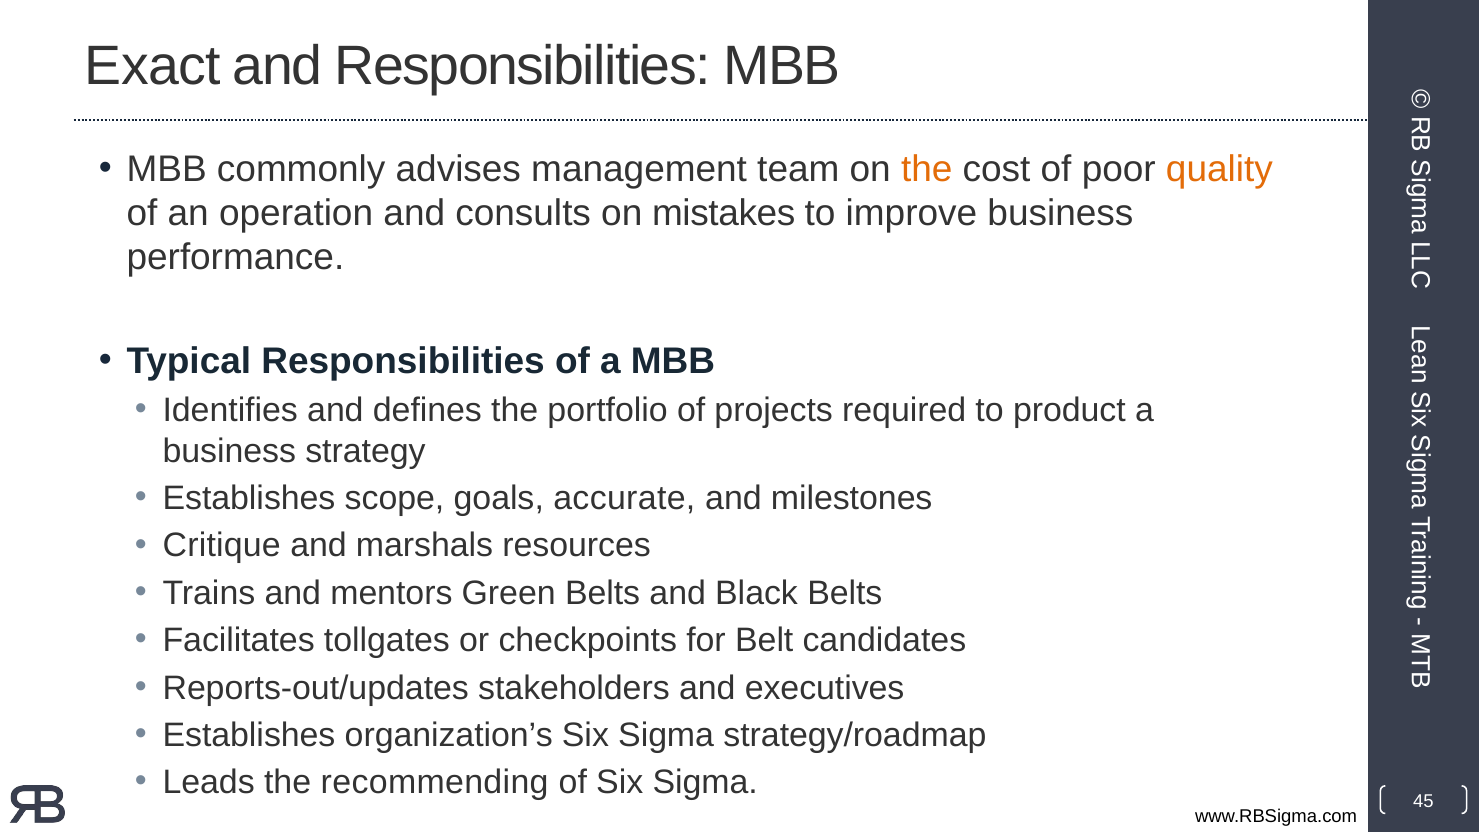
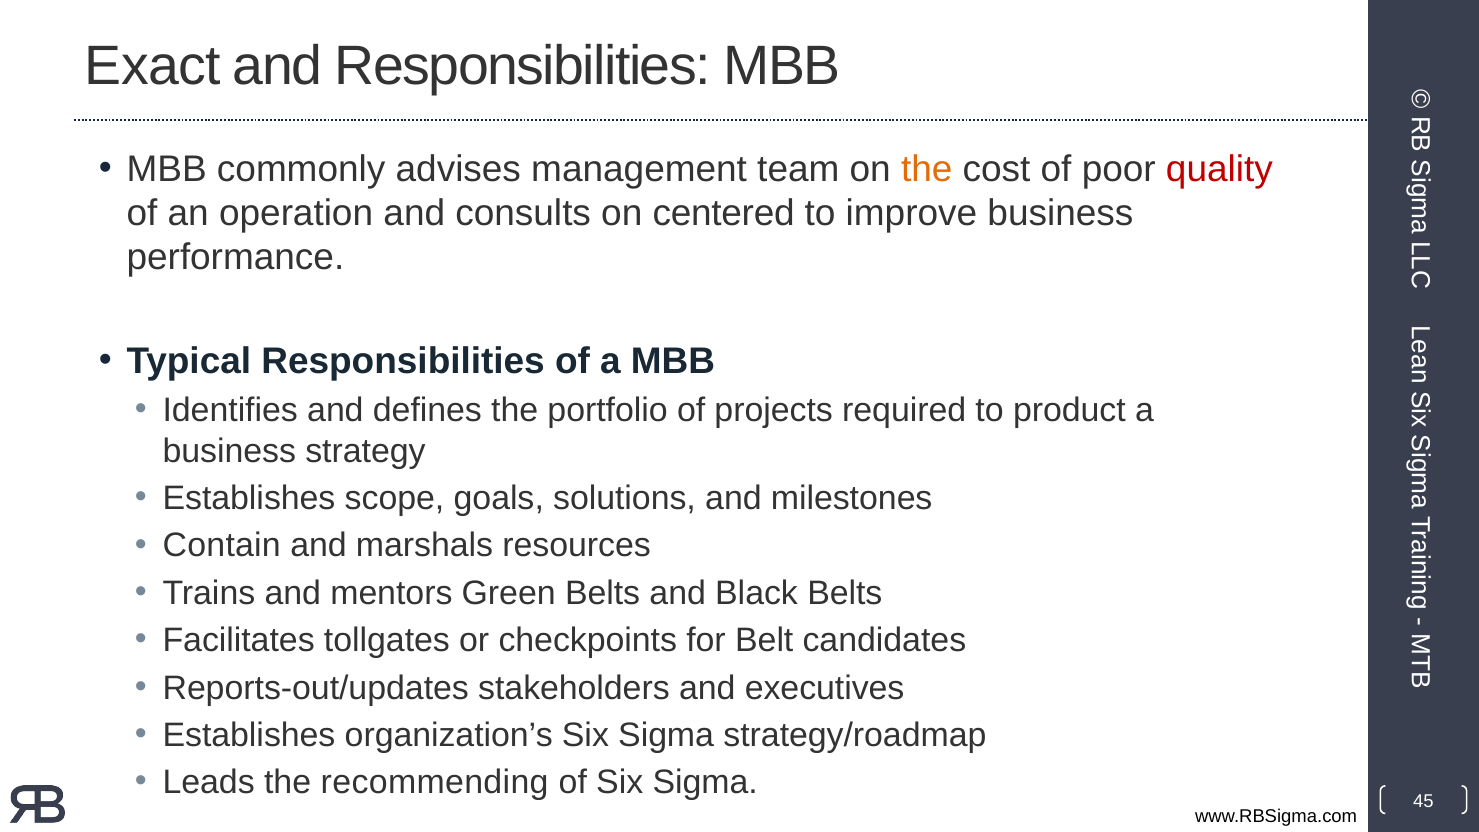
quality colour: orange -> red (1219, 169)
mistakes: mistakes -> centered (724, 213)
accurate: accurate -> solutions (624, 498)
Critique: Critique -> Contain (222, 546)
